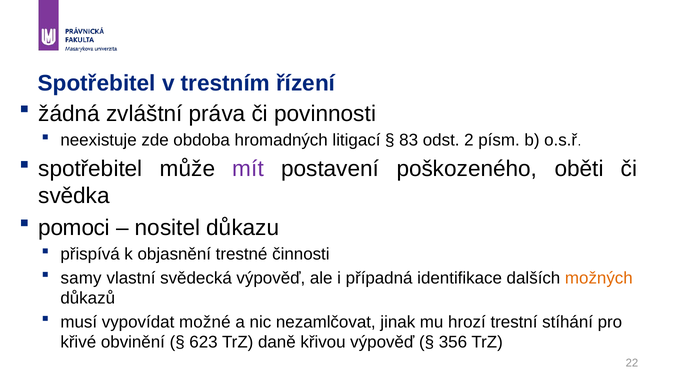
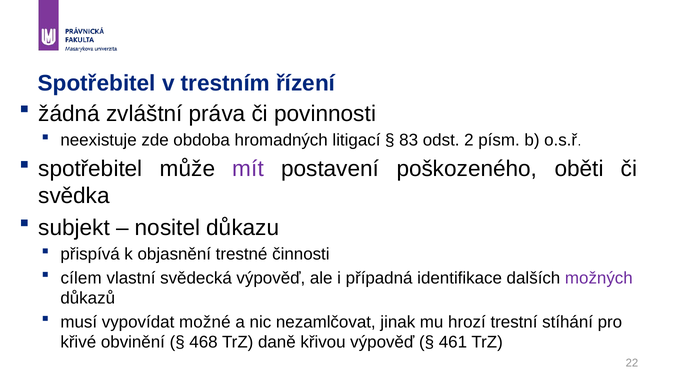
pomoci: pomoci -> subjekt (74, 228)
samy: samy -> cílem (81, 278)
možných colour: orange -> purple (599, 278)
623: 623 -> 468 (204, 343)
356: 356 -> 461 (453, 343)
